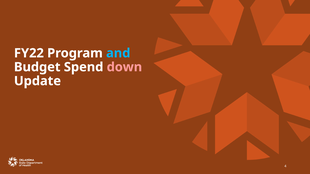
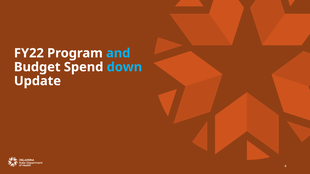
down colour: pink -> light blue (124, 67)
